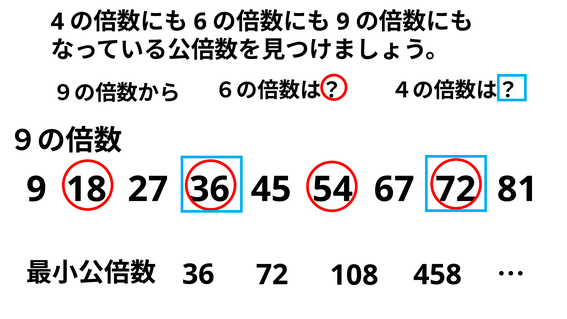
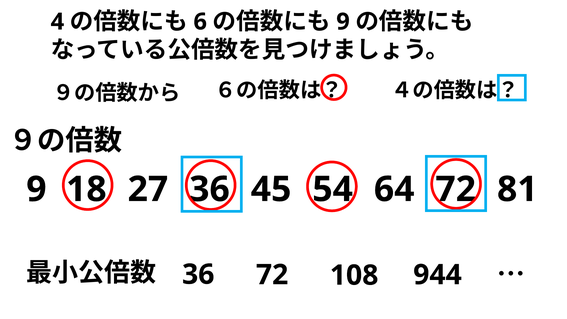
67: 67 -> 64 (394, 189)
458: 458 -> 944 (438, 275)
